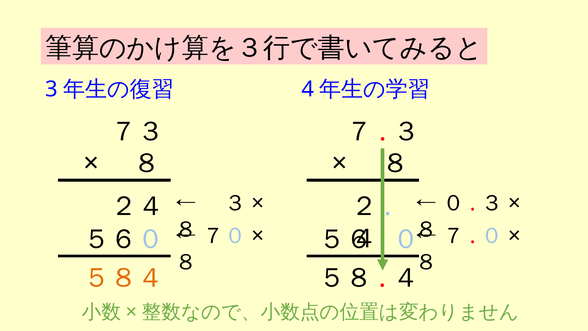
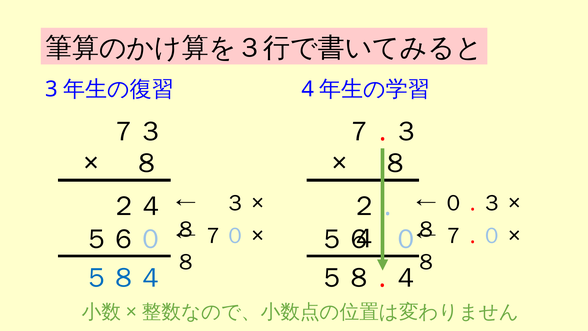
５８４ colour: orange -> blue (124, 278)
